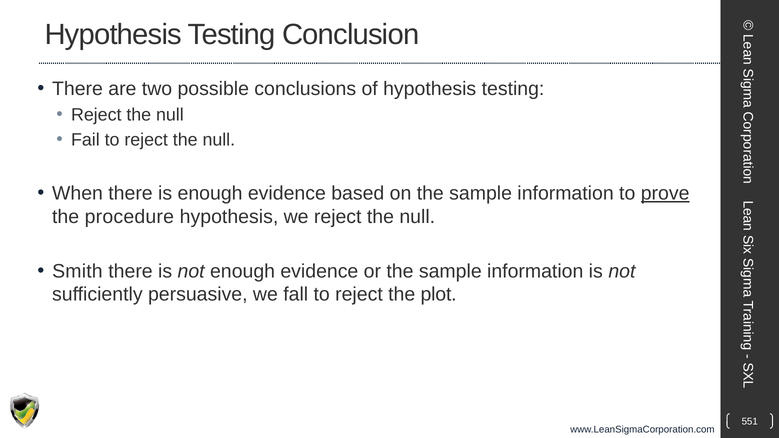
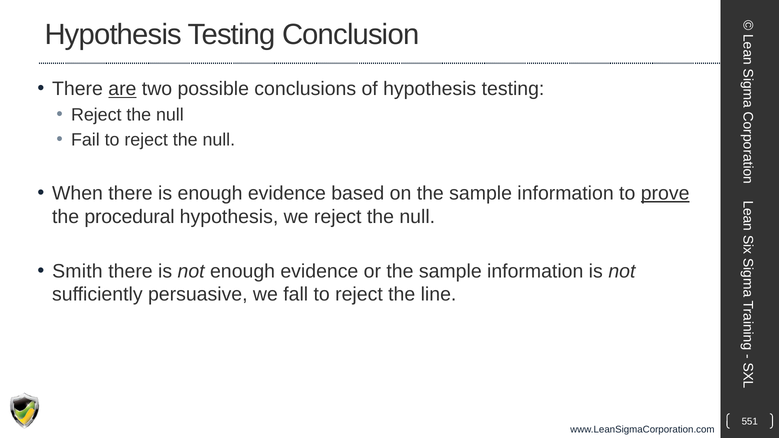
are underline: none -> present (122, 89)
procedure: procedure -> procedural (130, 217)
plot: plot -> line (439, 295)
